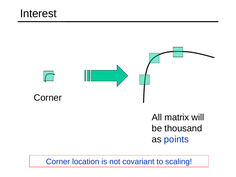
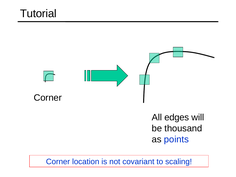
Interest: Interest -> Tutorial (38, 14)
matrix: matrix -> edges (177, 117)
